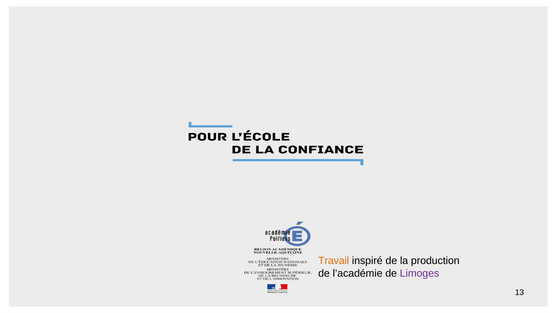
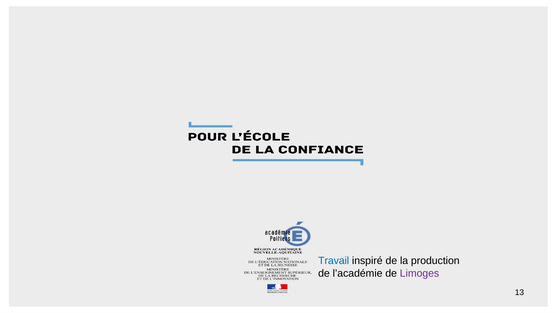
Travail colour: orange -> blue (334, 261)
